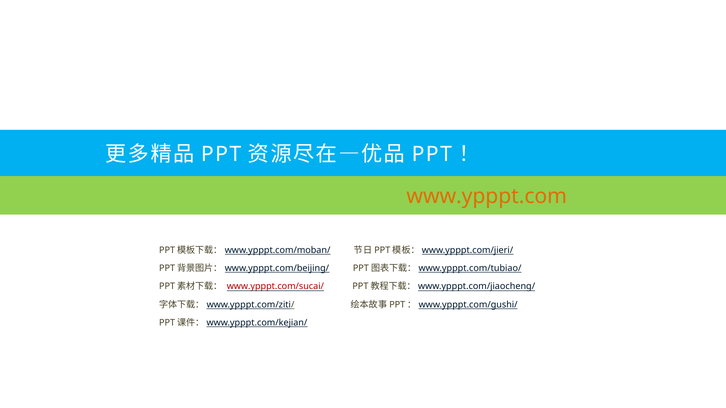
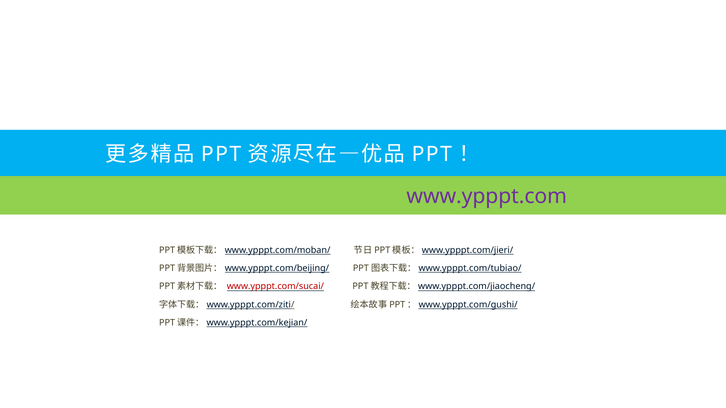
www.ypppt.com colour: orange -> purple (487, 197)
